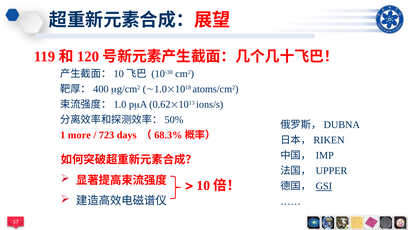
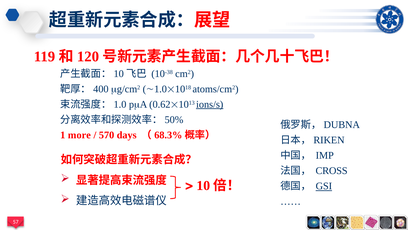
ions/s underline: none -> present (210, 104)
723: 723 -> 570 (107, 135)
UPPER: UPPER -> CROSS (332, 170)
